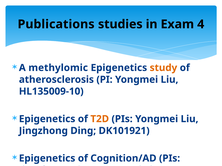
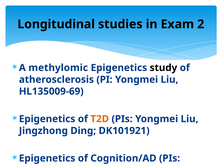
Publications: Publications -> Longitudinal (56, 24)
4: 4 -> 2 (201, 24)
study colour: orange -> black (163, 68)
HL135009-10: HL135009-10 -> HL135009-69 (51, 92)
